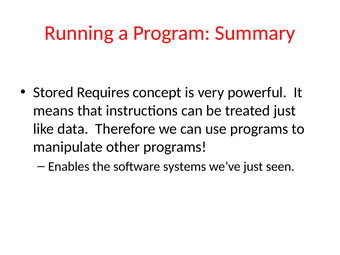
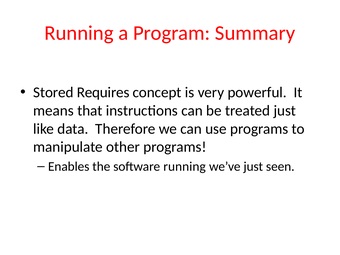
software systems: systems -> running (185, 166)
